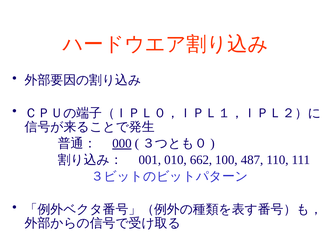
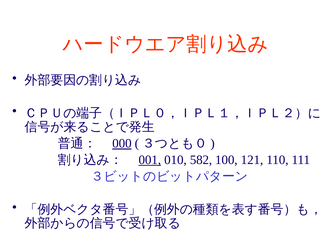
001 underline: none -> present (150, 160)
662: 662 -> 582 (201, 160)
487: 487 -> 121 (252, 160)
